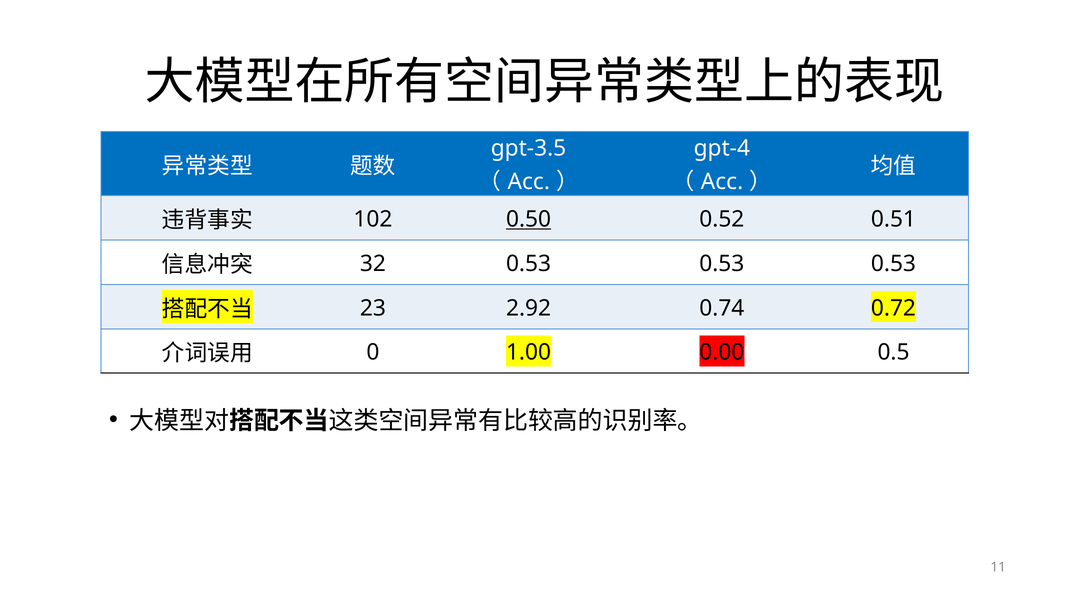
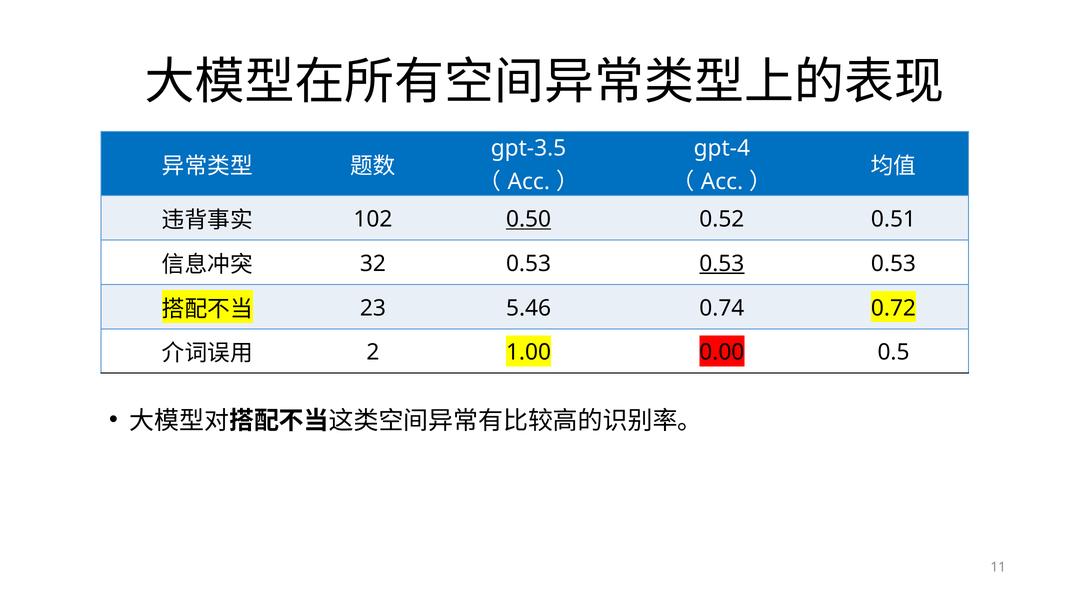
0.53 underline: none -> present (722, 263)
2.92: 2.92 -> 5.46 (529, 308)
0: 0 -> 2 (373, 352)
